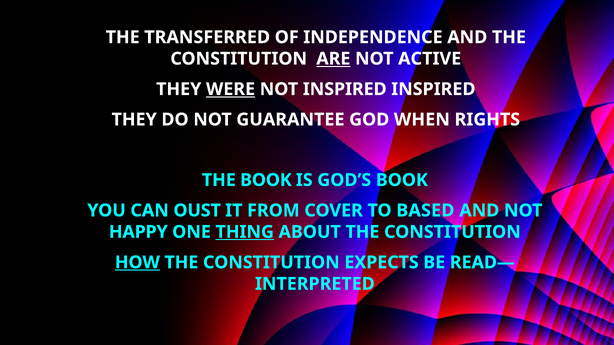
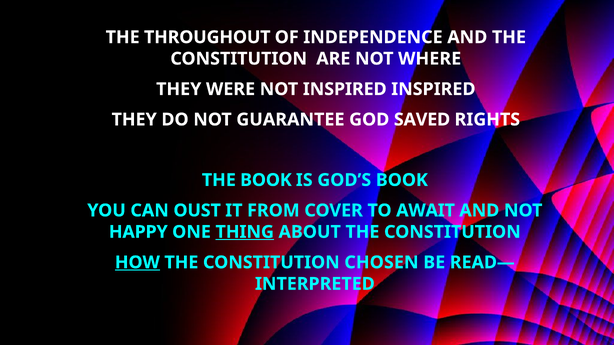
TRANSFERRED: TRANSFERRED -> THROUGHOUT (207, 37)
ARE underline: present -> none (333, 59)
ACTIVE: ACTIVE -> WHERE (430, 59)
WERE underline: present -> none (231, 89)
WHEN: WHEN -> SAVED (422, 120)
BASED: BASED -> AWAIT (426, 211)
EXPECTS: EXPECTS -> CHOSEN (381, 263)
